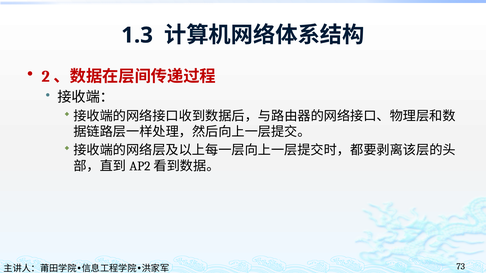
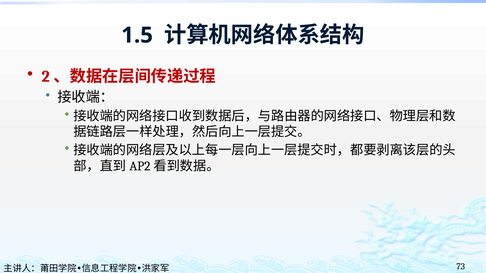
1.3: 1.3 -> 1.5 (137, 35)
